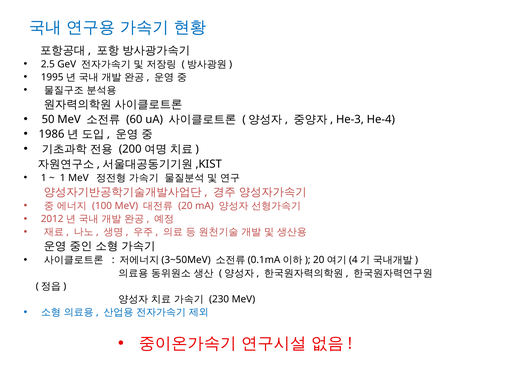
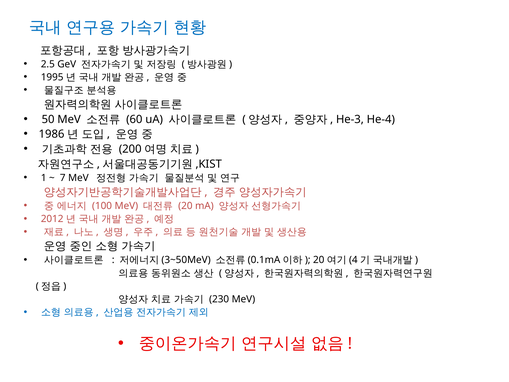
1: 1 -> 7 (63, 178)
